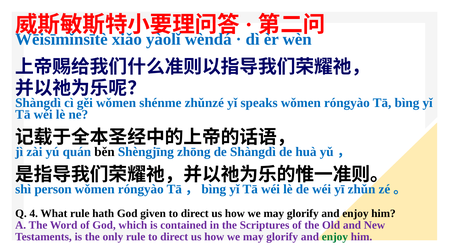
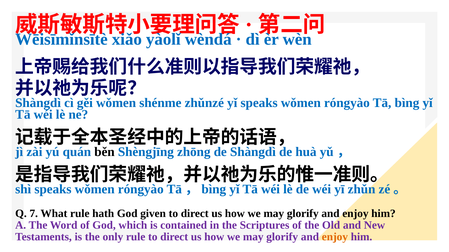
shì person: person -> speaks (53, 190)
4: 4 -> 7 (34, 214)
enjoy colour: green -> orange (335, 237)
